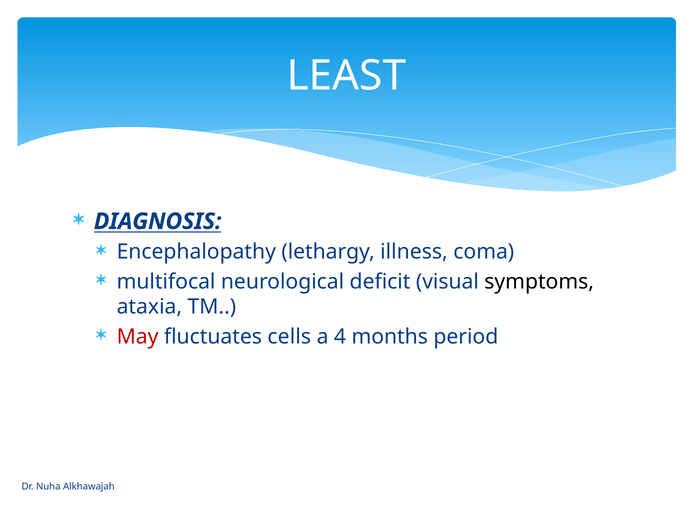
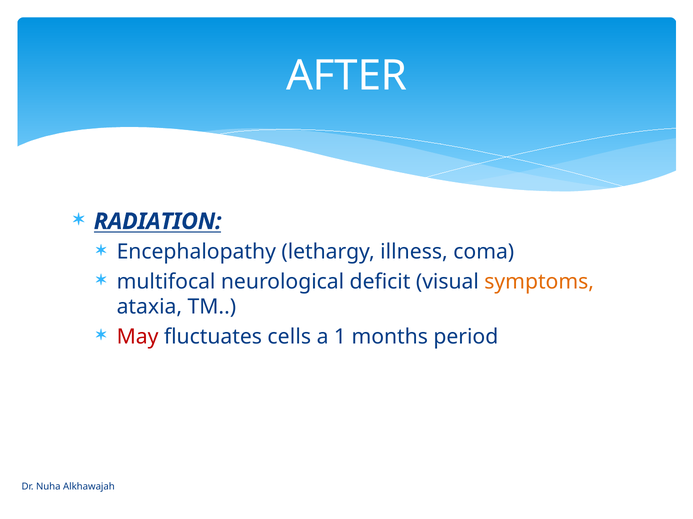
LEAST: LEAST -> AFTER (347, 76)
DIAGNOSIS: DIAGNOSIS -> RADIATION (158, 222)
symptoms colour: black -> orange (539, 282)
4: 4 -> 1 (340, 337)
